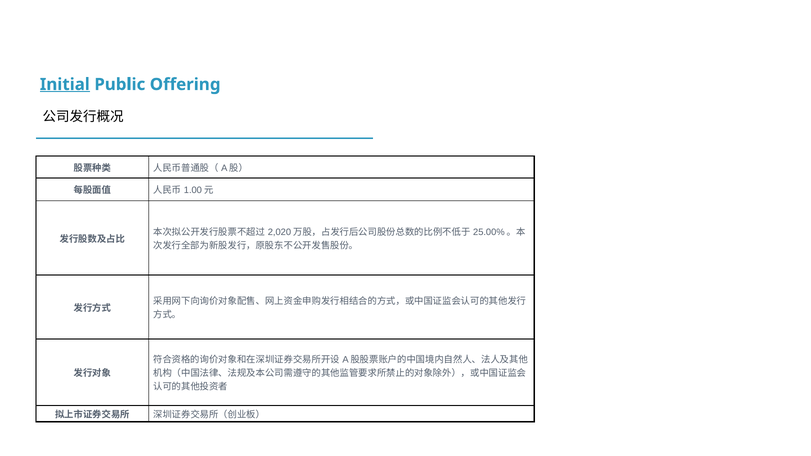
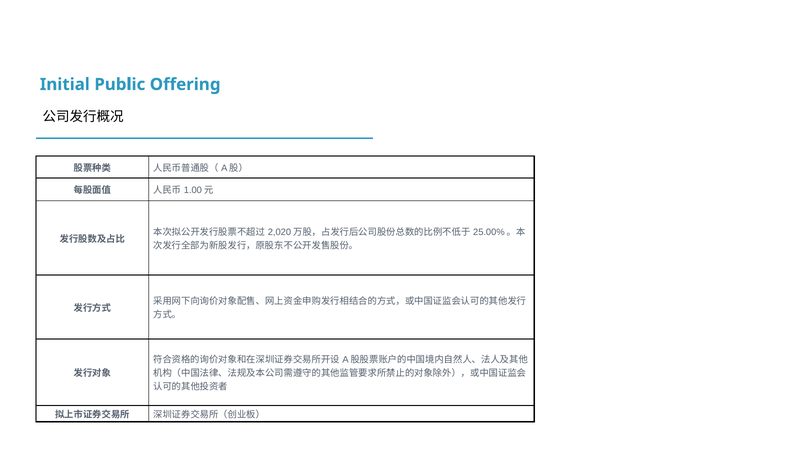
Initial underline: present -> none (65, 84)
